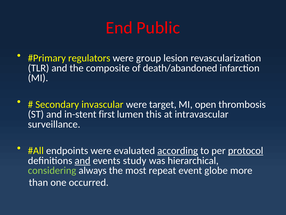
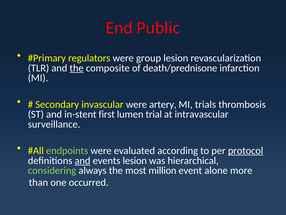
the underline: none -> present (77, 68)
death/abandoned: death/abandoned -> death/prednisone (180, 68)
target: target -> artery (163, 104)
open: open -> trials (205, 104)
this: this -> trial (154, 114)
endpoints colour: white -> light green (67, 150)
according underline: present -> none (178, 150)
events study: study -> lesion (135, 160)
repeat: repeat -> million (162, 170)
globe: globe -> alone (216, 170)
